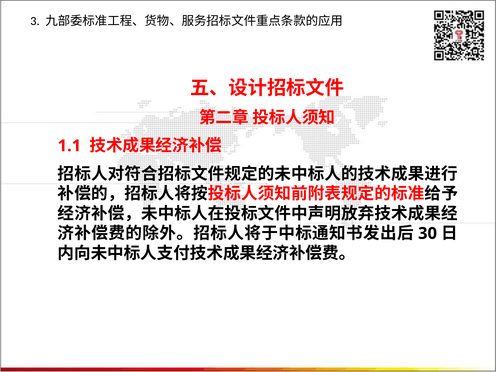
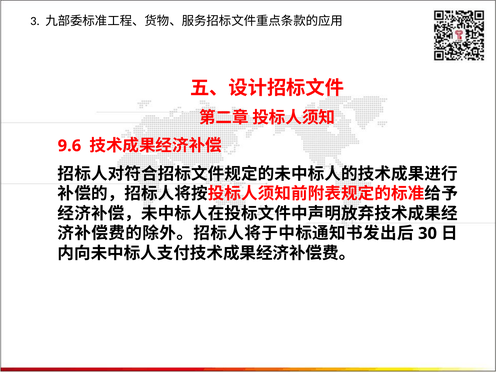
1.1: 1.1 -> 9.6 (69, 146)
